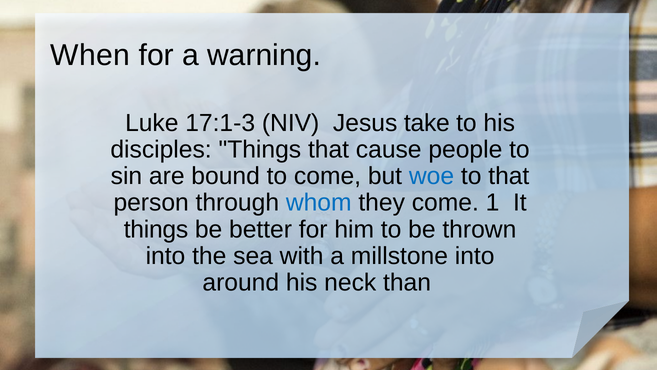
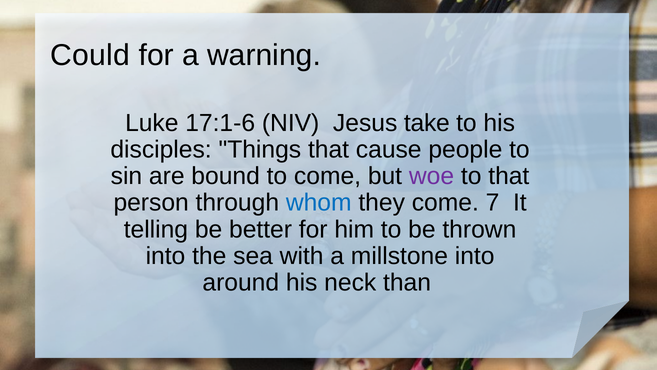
When: When -> Could (90, 55)
17:1-3: 17:1-3 -> 17:1-6 (220, 123)
woe colour: blue -> purple (432, 176)
1: 1 -> 7 (492, 203)
things: things -> telling (156, 229)
